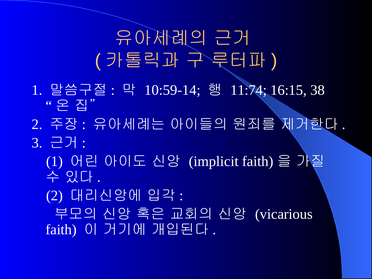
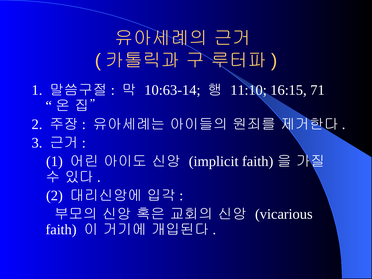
10:59-14: 10:59-14 -> 10:63-14 (173, 90)
11:74: 11:74 -> 11:10 (249, 90)
38: 38 -> 71 (318, 90)
